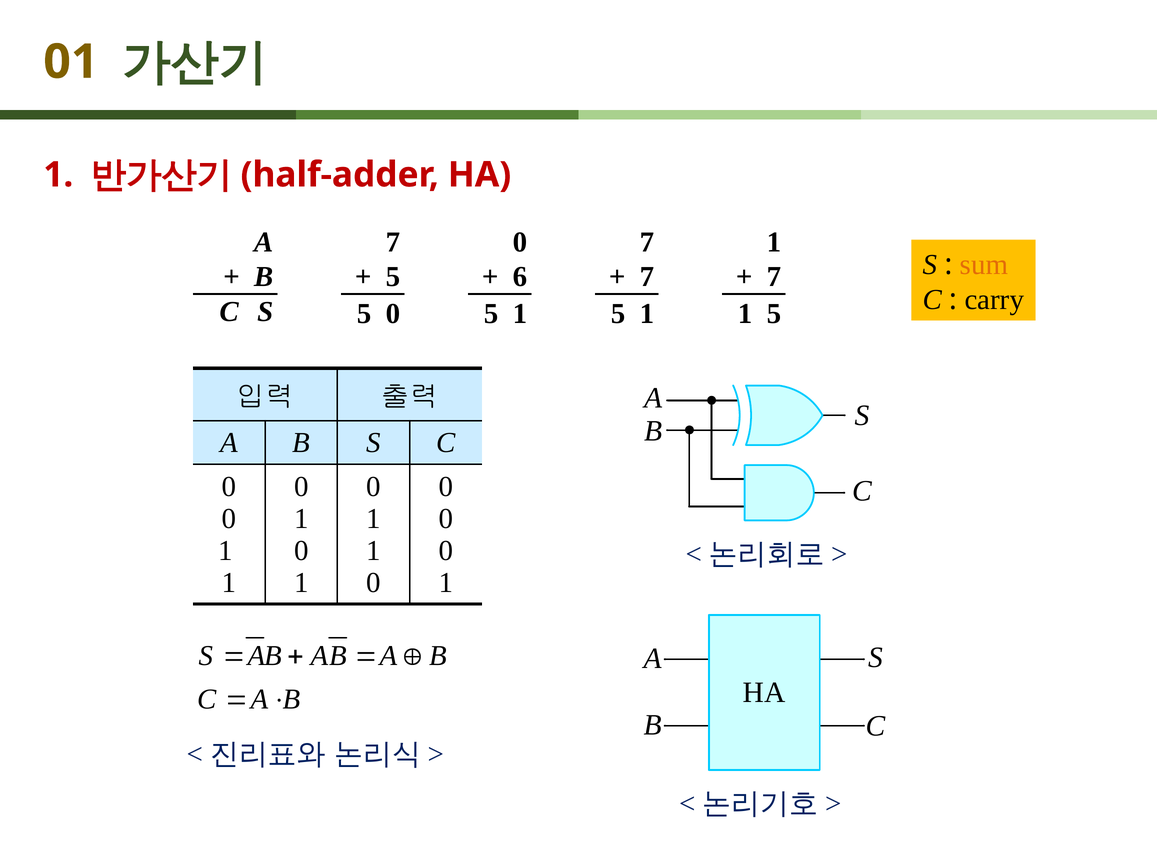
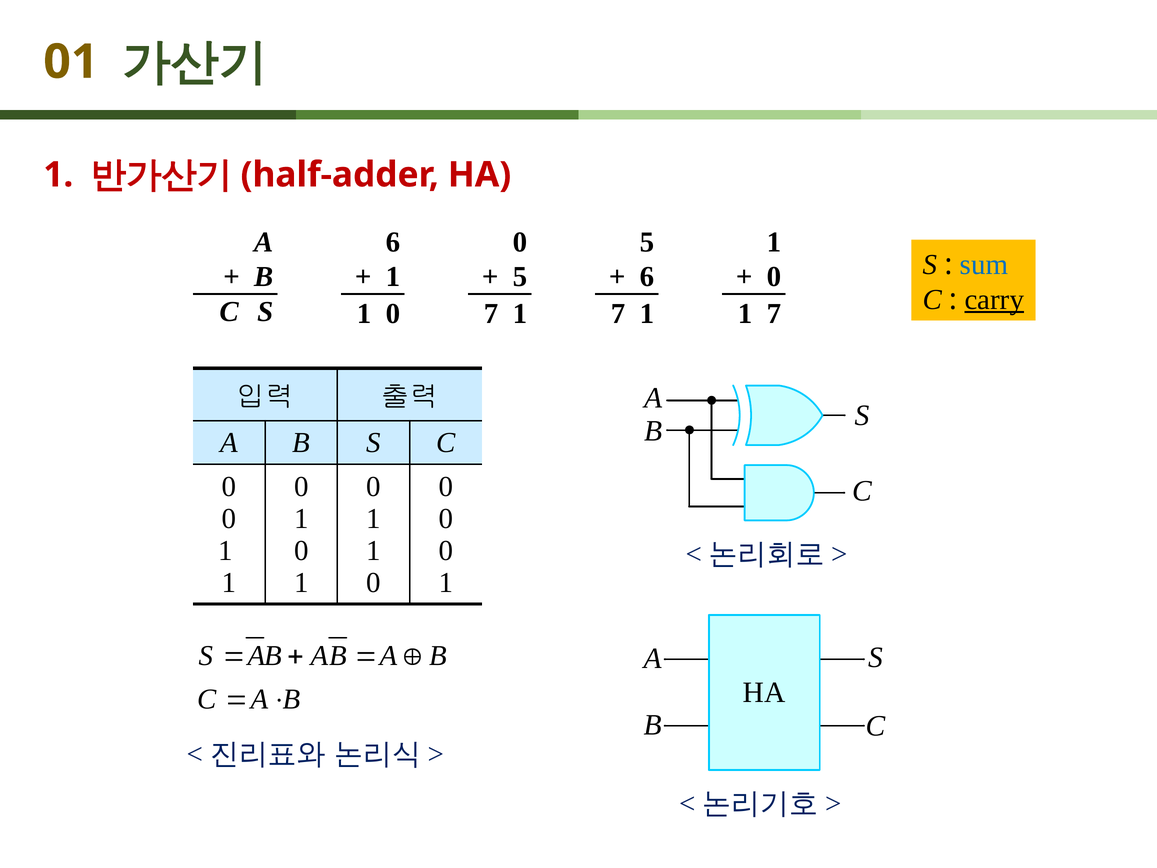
A 7: 7 -> 6 (393, 242)
0 7: 7 -> 5 (647, 242)
sum colour: orange -> blue (984, 265)
5: 5 -> 1 (393, 277)
6: 6 -> 5 (520, 277)
7: 7 -> 6 (647, 277)
7: 7 -> 0 (774, 277)
carry underline: none -> present (994, 299)
S 5: 5 -> 1 (364, 314)
0 5: 5 -> 7 (491, 314)
5: 5 -> 7 (618, 314)
1 1 5: 5 -> 7 (774, 314)
